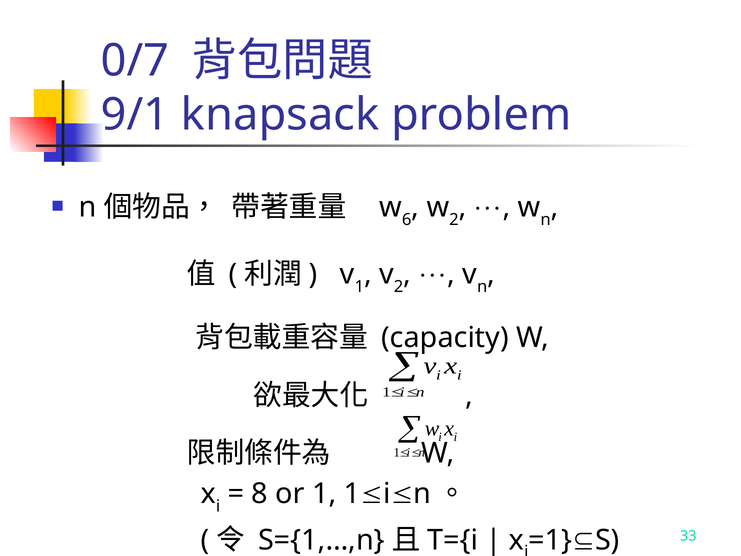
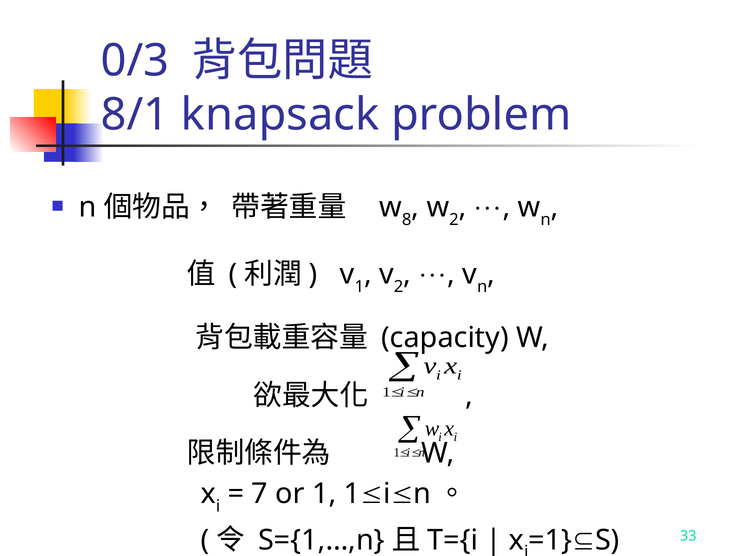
0/7: 0/7 -> 0/3 (135, 61)
9/1: 9/1 -> 8/1 (135, 115)
6: 6 -> 8 (407, 220)
8: 8 -> 7 (260, 493)
